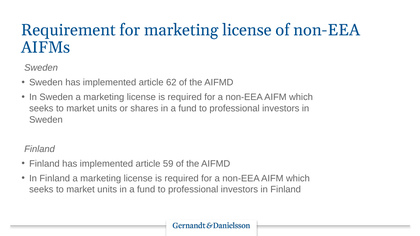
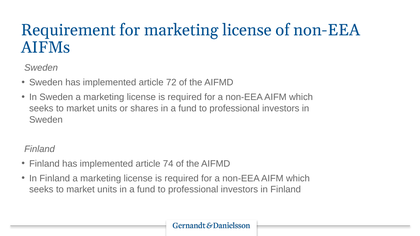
62: 62 -> 72 (171, 83)
59: 59 -> 74 (168, 164)
